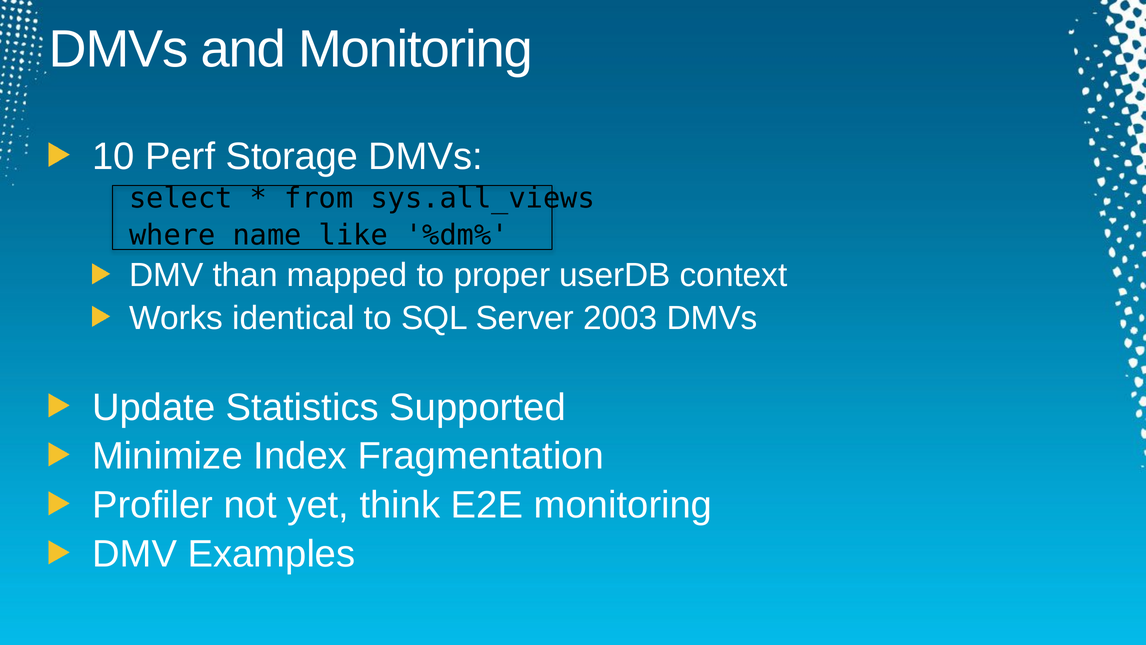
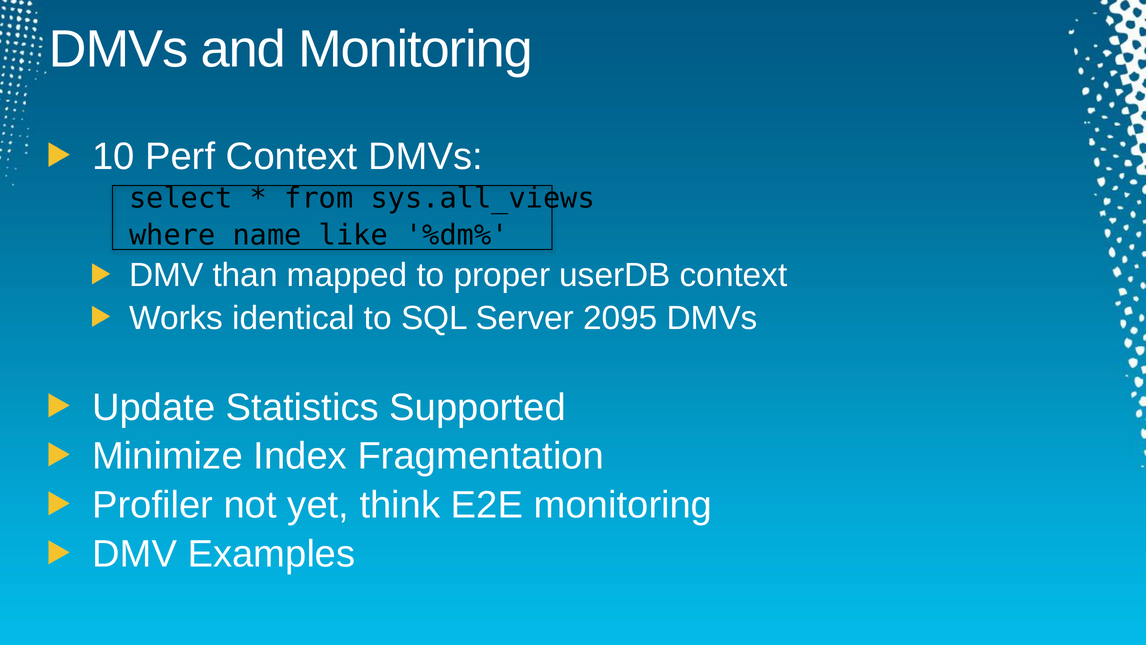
Perf Storage: Storage -> Context (292, 157)
2003: 2003 -> 2095 (620, 318)
